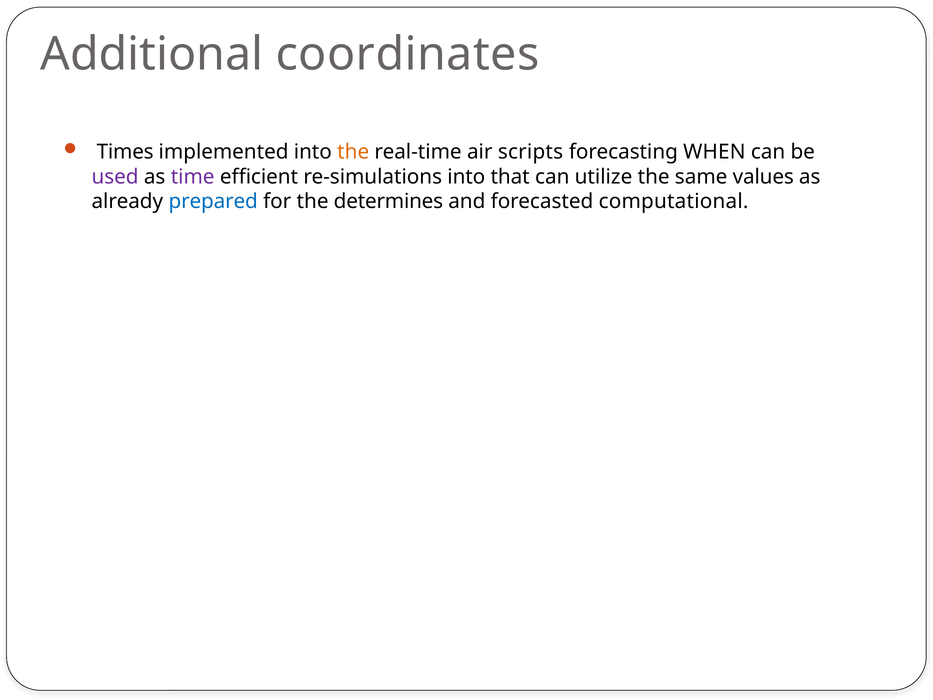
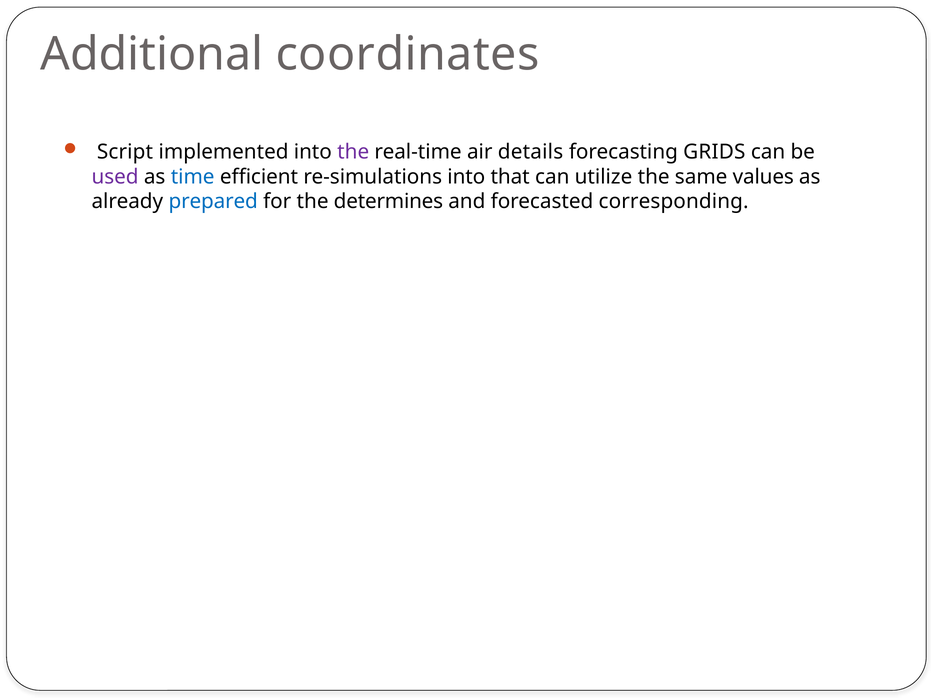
Times: Times -> Script (125, 152)
the colour: orange -> purple (353, 152)
scripts: scripts -> details (531, 152)
WHEN: WHEN -> GRIDS (714, 152)
time colour: purple -> blue (193, 177)
computational: computational -> corresponding (674, 202)
